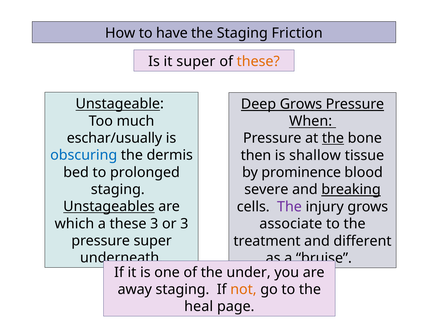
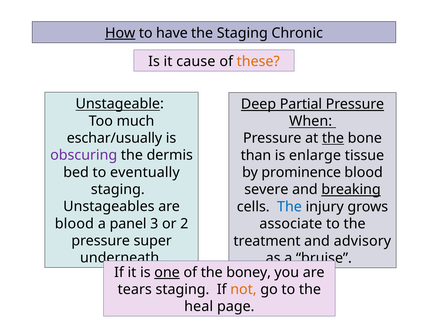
How underline: none -> present (120, 33)
Friction: Friction -> Chronic (297, 33)
it super: super -> cause (196, 61)
Deep Grows: Grows -> Partial (301, 104)
obscuring colour: blue -> purple (84, 155)
then: then -> than (256, 155)
shallow: shallow -> enlarge (315, 155)
prolonged: prolonged -> eventually (145, 172)
Unstageables underline: present -> none (109, 207)
The colour: purple -> blue (289, 207)
which: which -> blood (74, 224)
a these: these -> panel (128, 224)
or 3: 3 -> 2 (184, 224)
different: different -> advisory (362, 241)
one underline: none -> present (167, 272)
under: under -> boney (249, 272)
away: away -> tears (135, 289)
